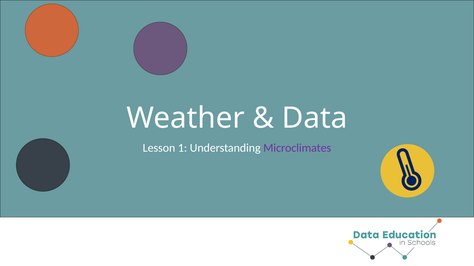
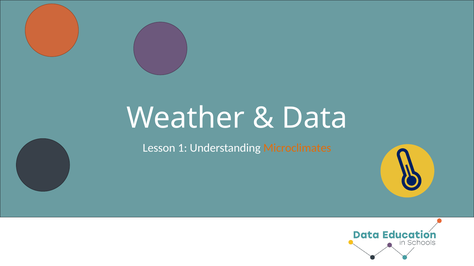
Microclimates colour: purple -> orange (297, 148)
